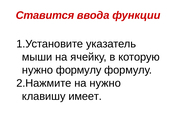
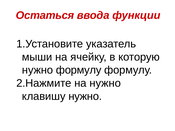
Ставится: Ставится -> Остаться (45, 15)
клавишу имеет: имеет -> нужно (85, 97)
